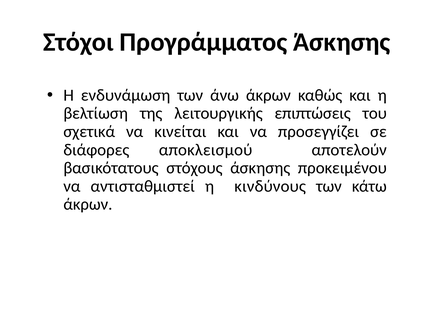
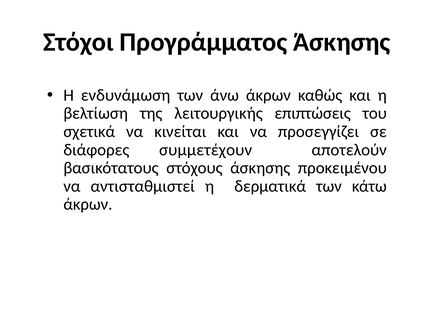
αποκλεισμού: αποκλεισμού -> συμμετέχουν (206, 150)
κινδύνους: κινδύνους -> δερματικά (270, 187)
